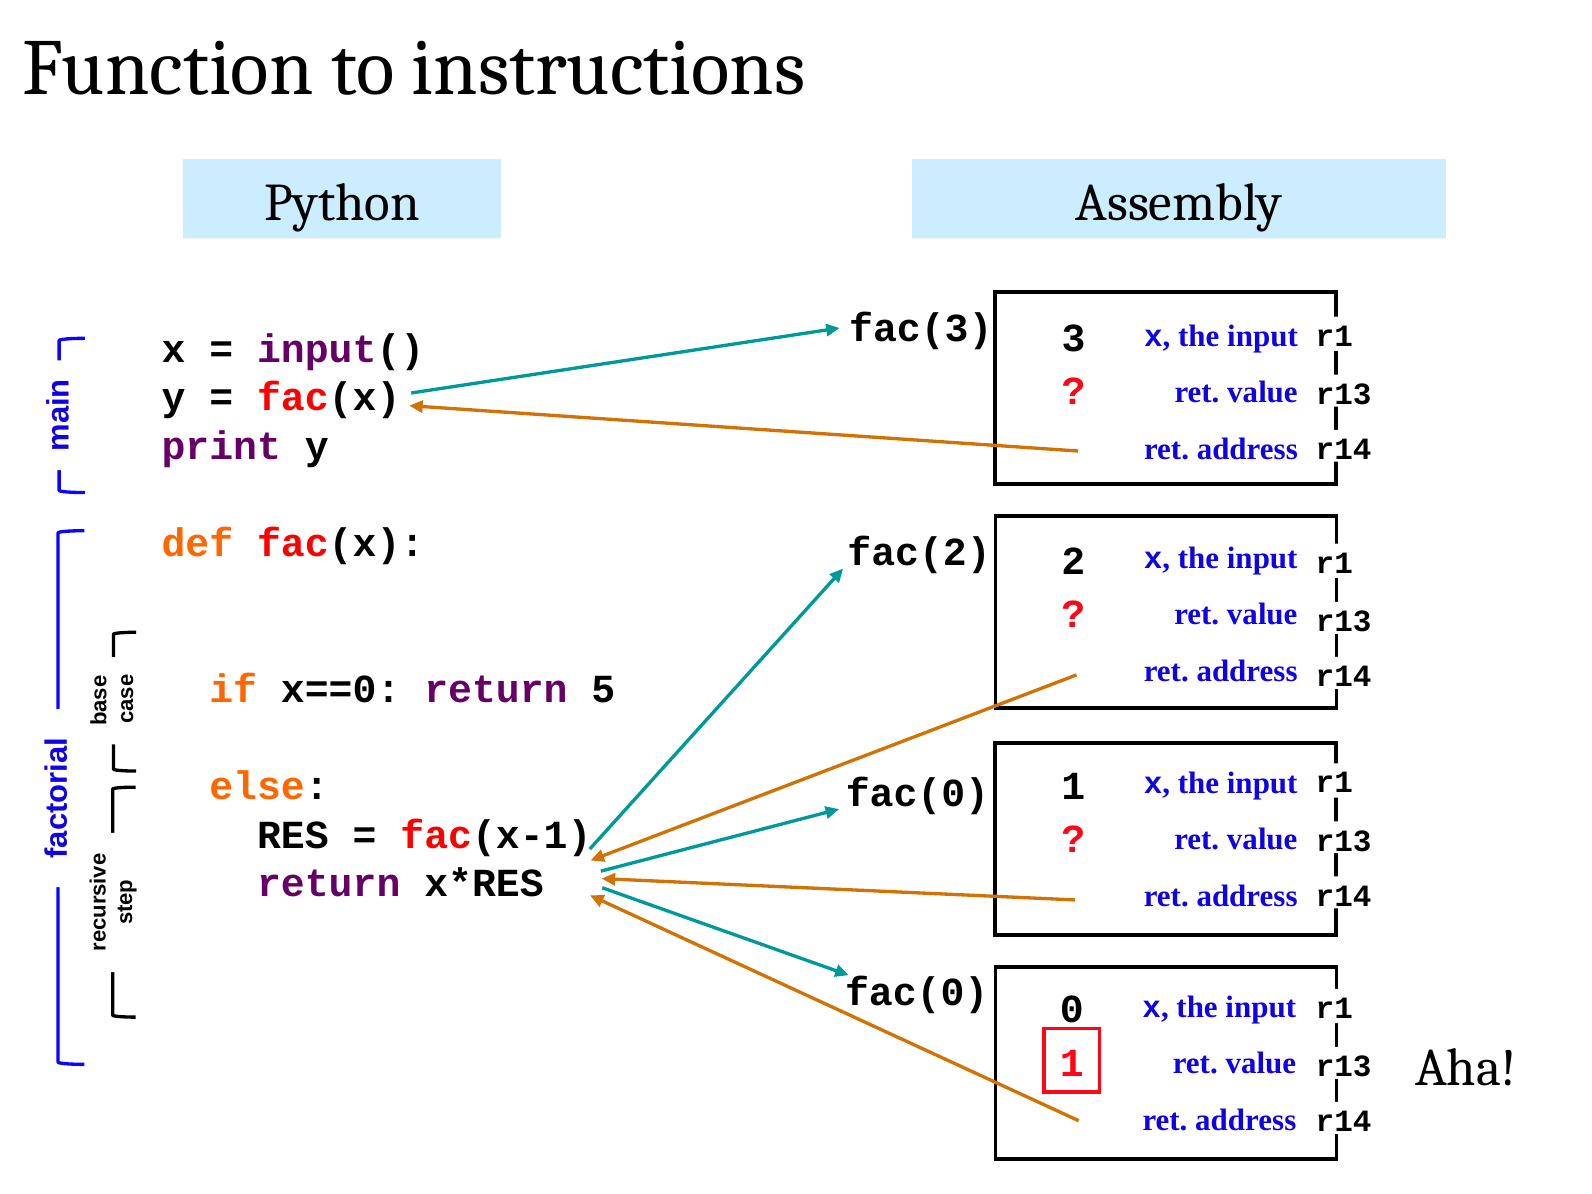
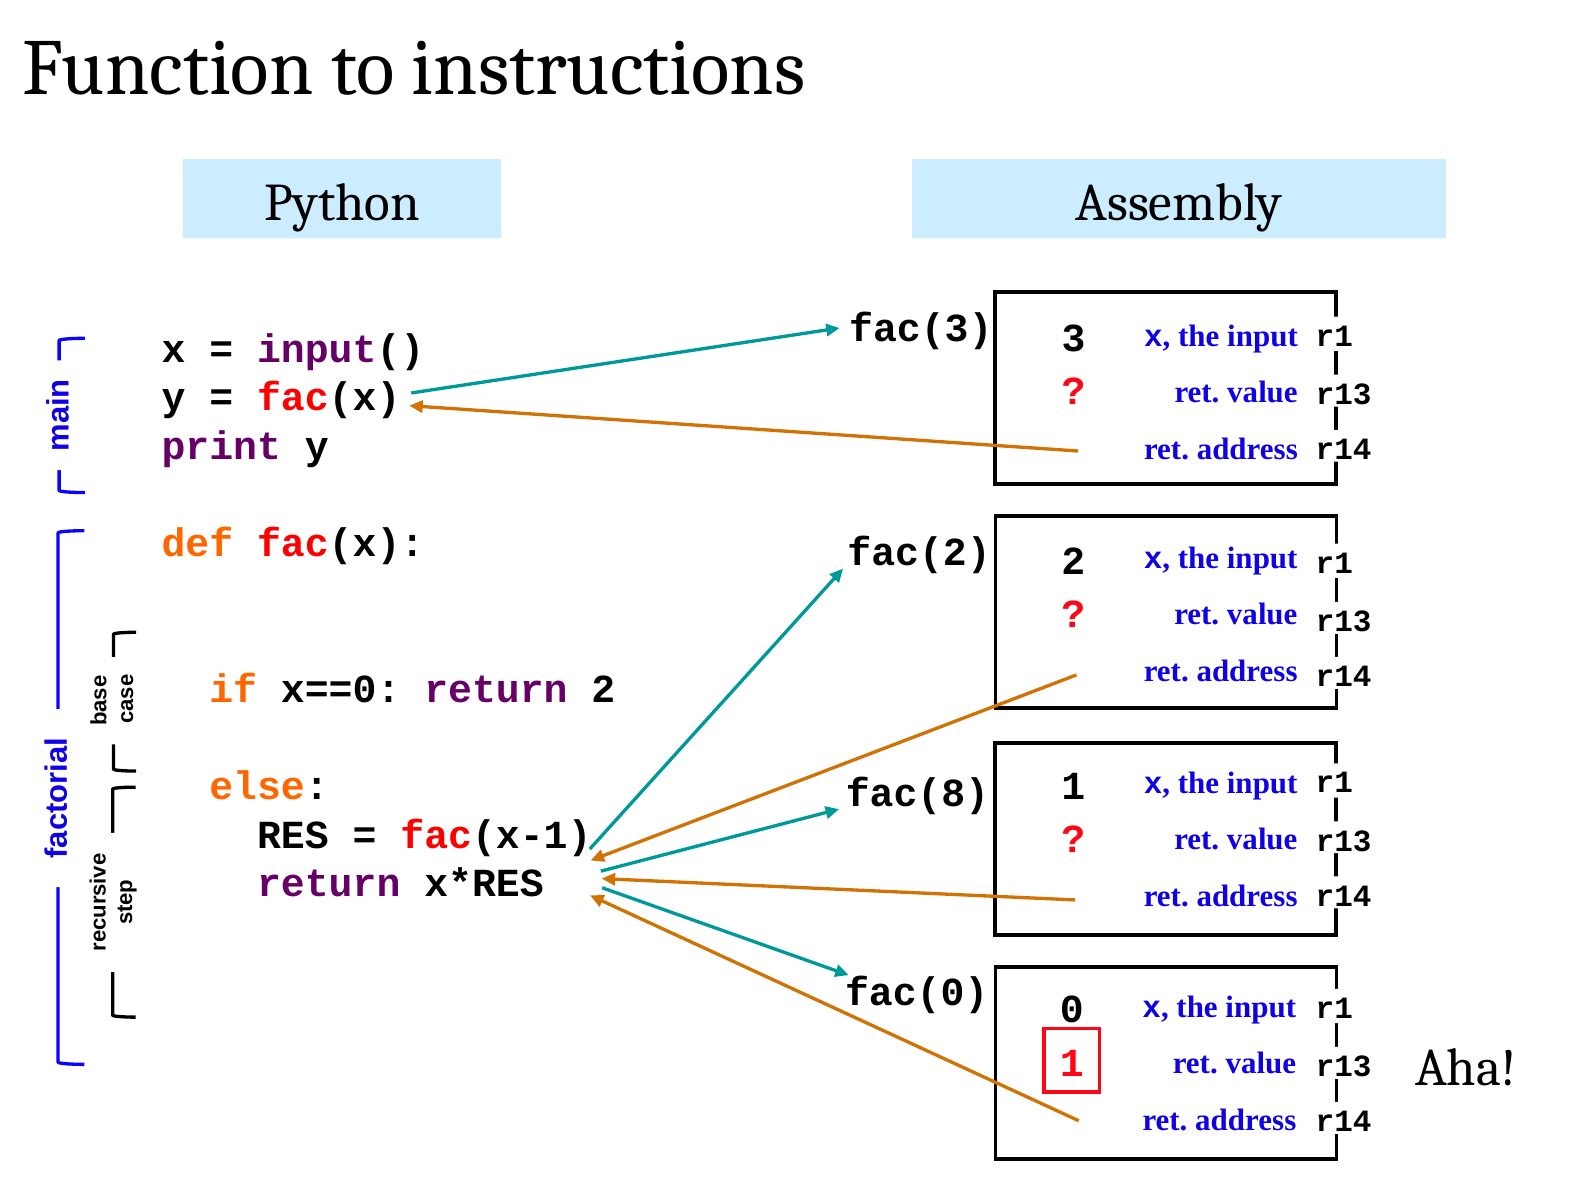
return 5: 5 -> 2 (603, 689)
fac(0: fac(0 -> fac(8 (917, 793)
